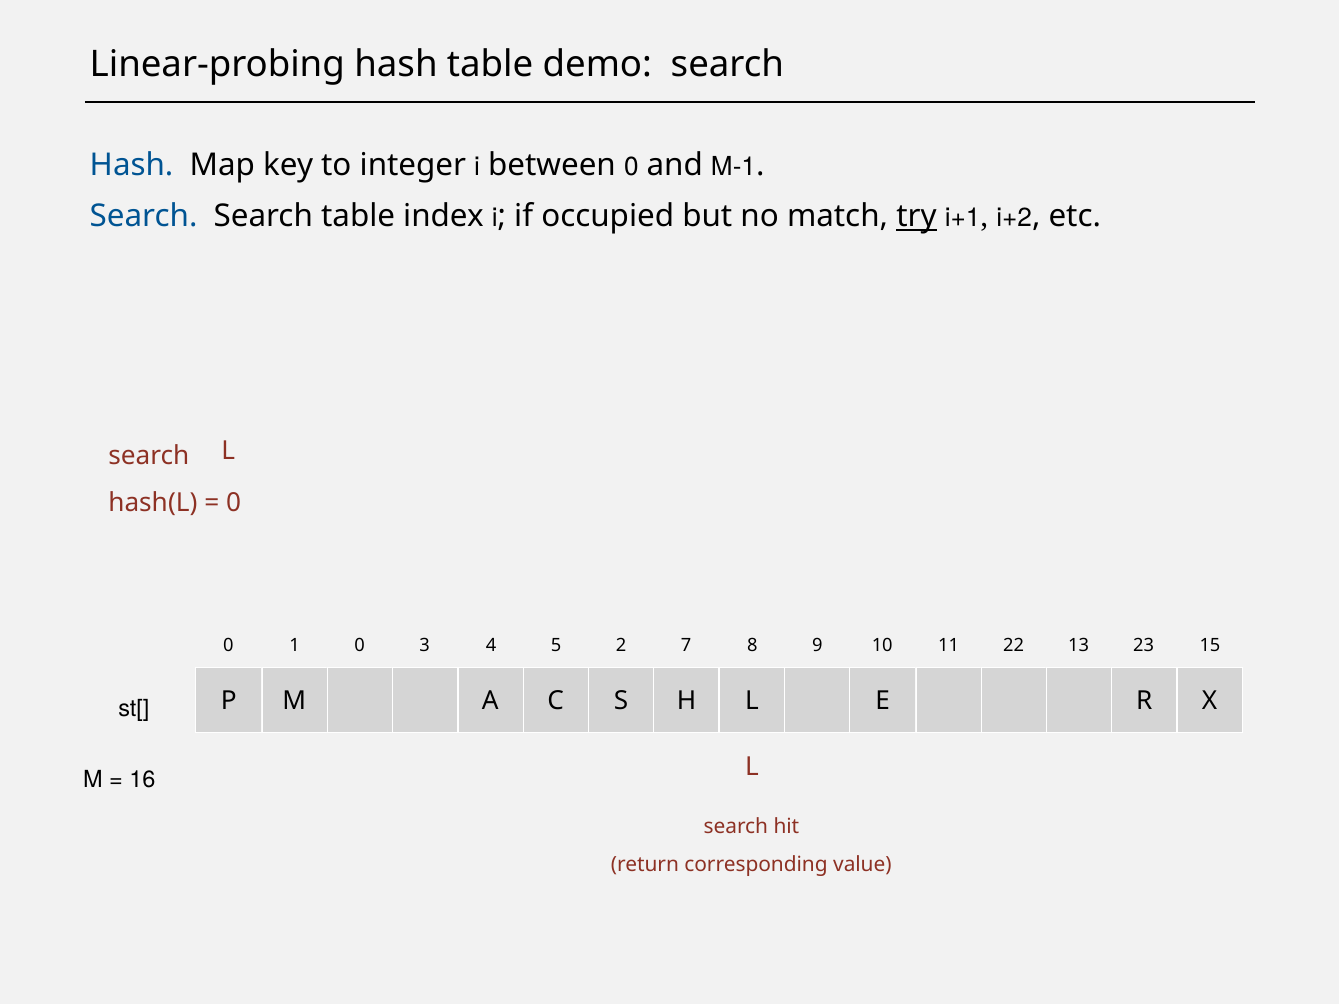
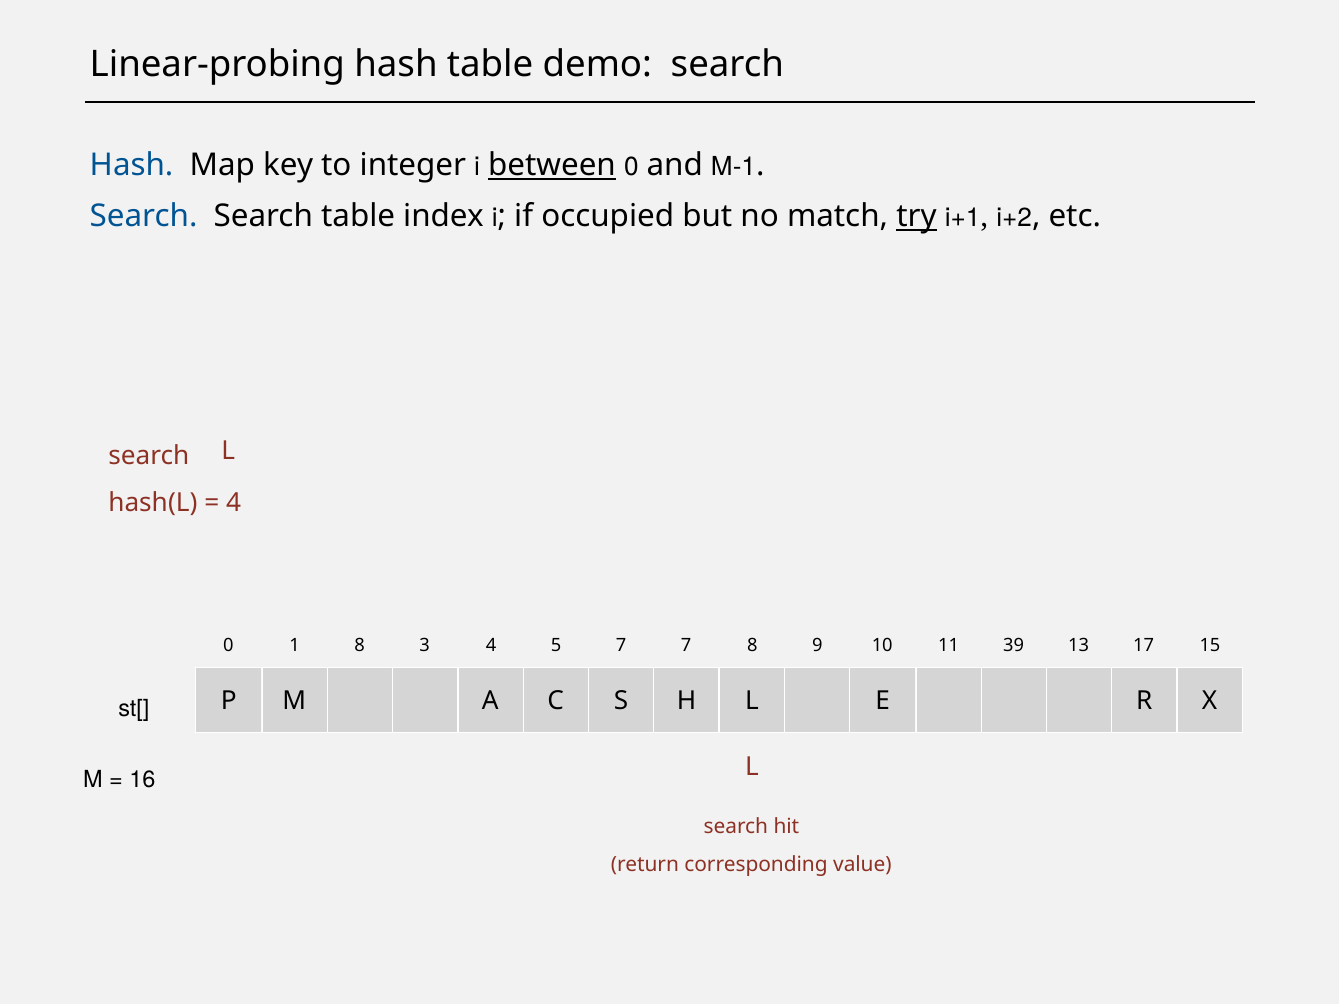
between underline: none -> present (552, 165)
0: 0 -> 4 (234, 503)
1 0: 0 -> 8 (360, 646)
5 2: 2 -> 7 (621, 646)
22: 22 -> 39 (1014, 646)
23: 23 -> 17 (1144, 646)
